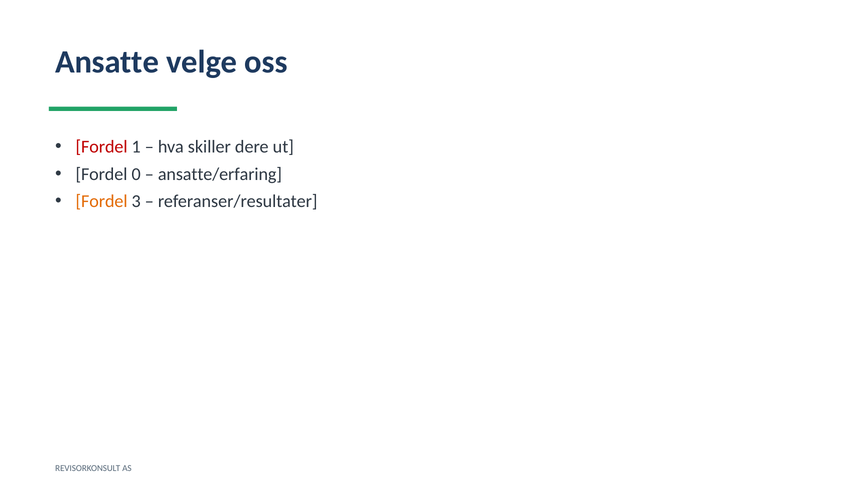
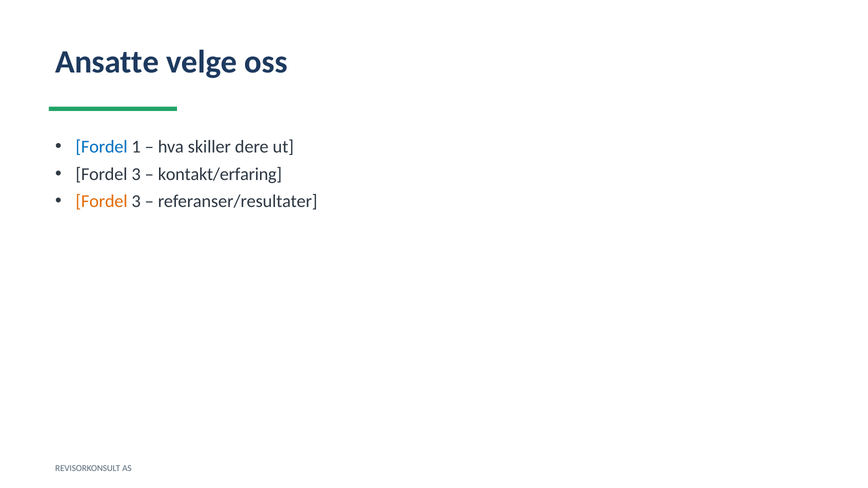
Fordel colour: red -> blue (102, 147)
0: 0 -> 3 (136, 174)
ansatte/erfaring: ansatte/erfaring -> kontakt/erfaring (220, 174)
